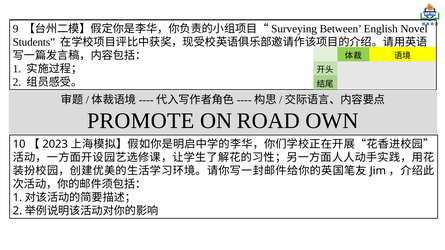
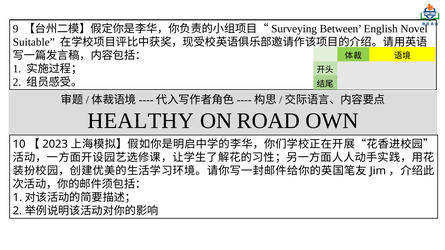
Students: Students -> Suitable (34, 42)
PROMOTE: PROMOTE -> HEALTHY (141, 121)
